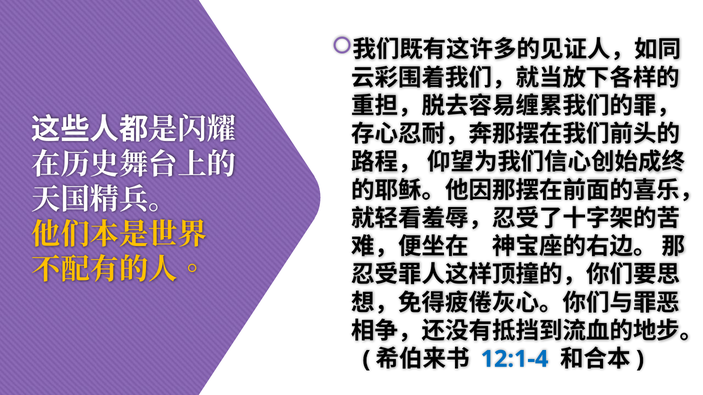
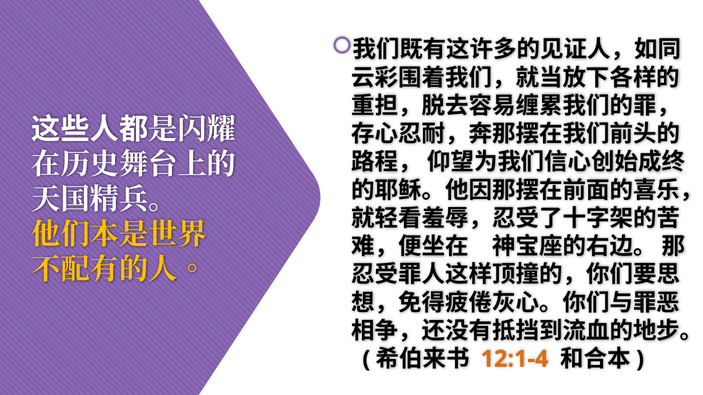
12:1-4 colour: blue -> orange (514, 359)
